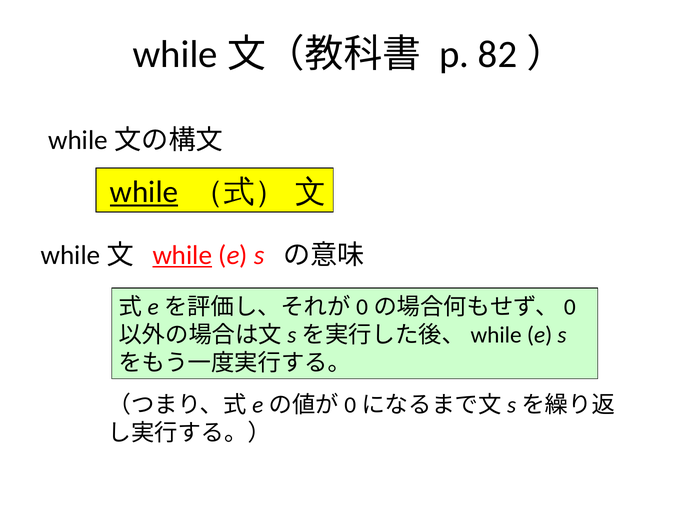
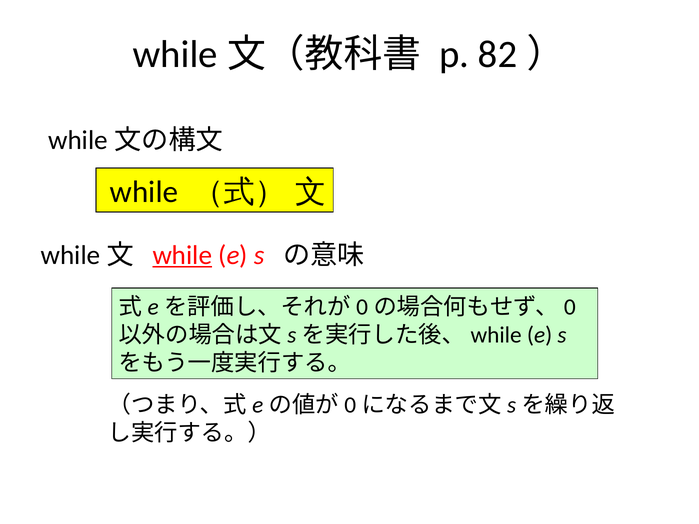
while underline: present -> none (144, 192)
